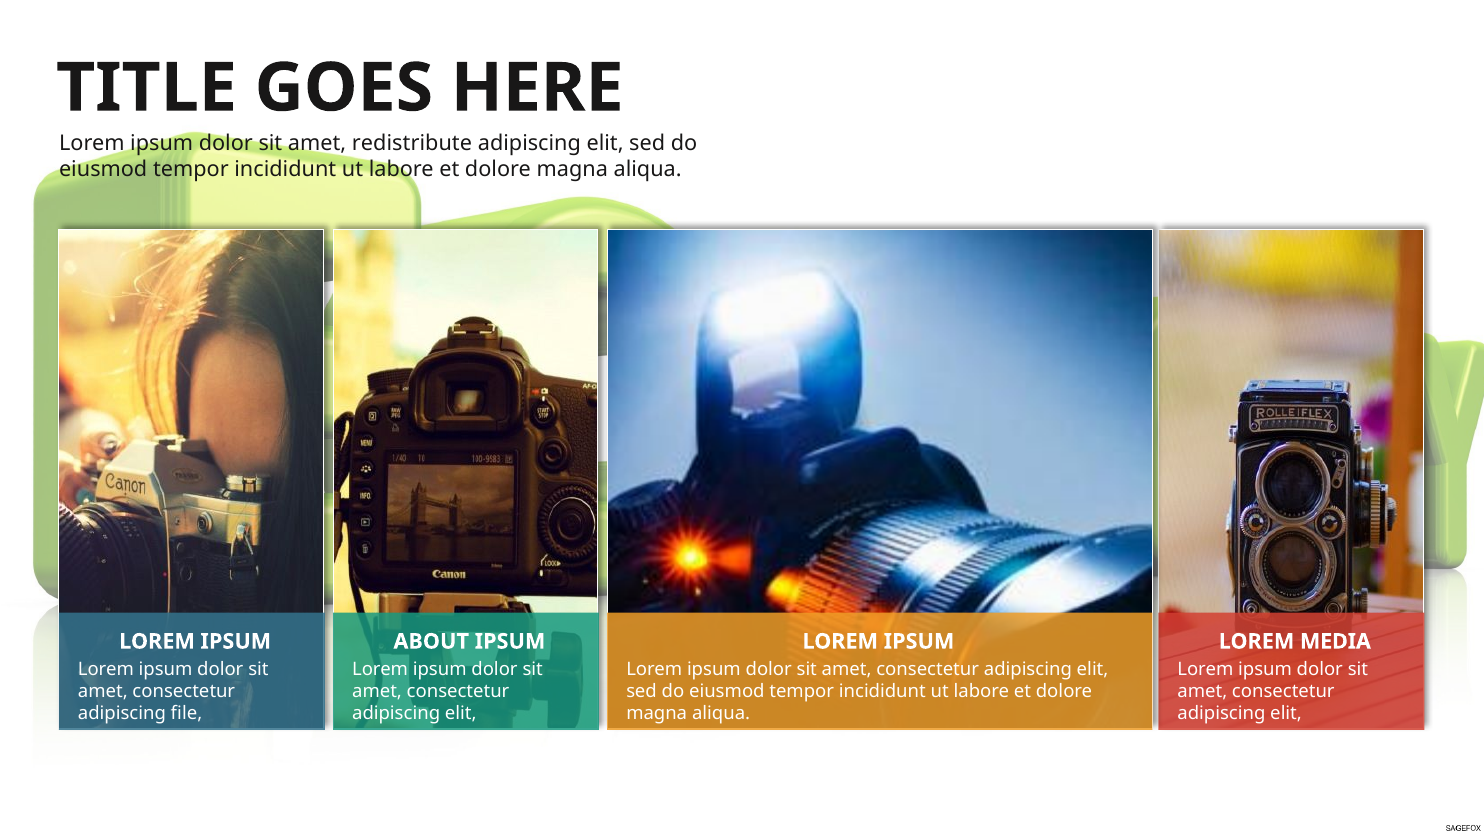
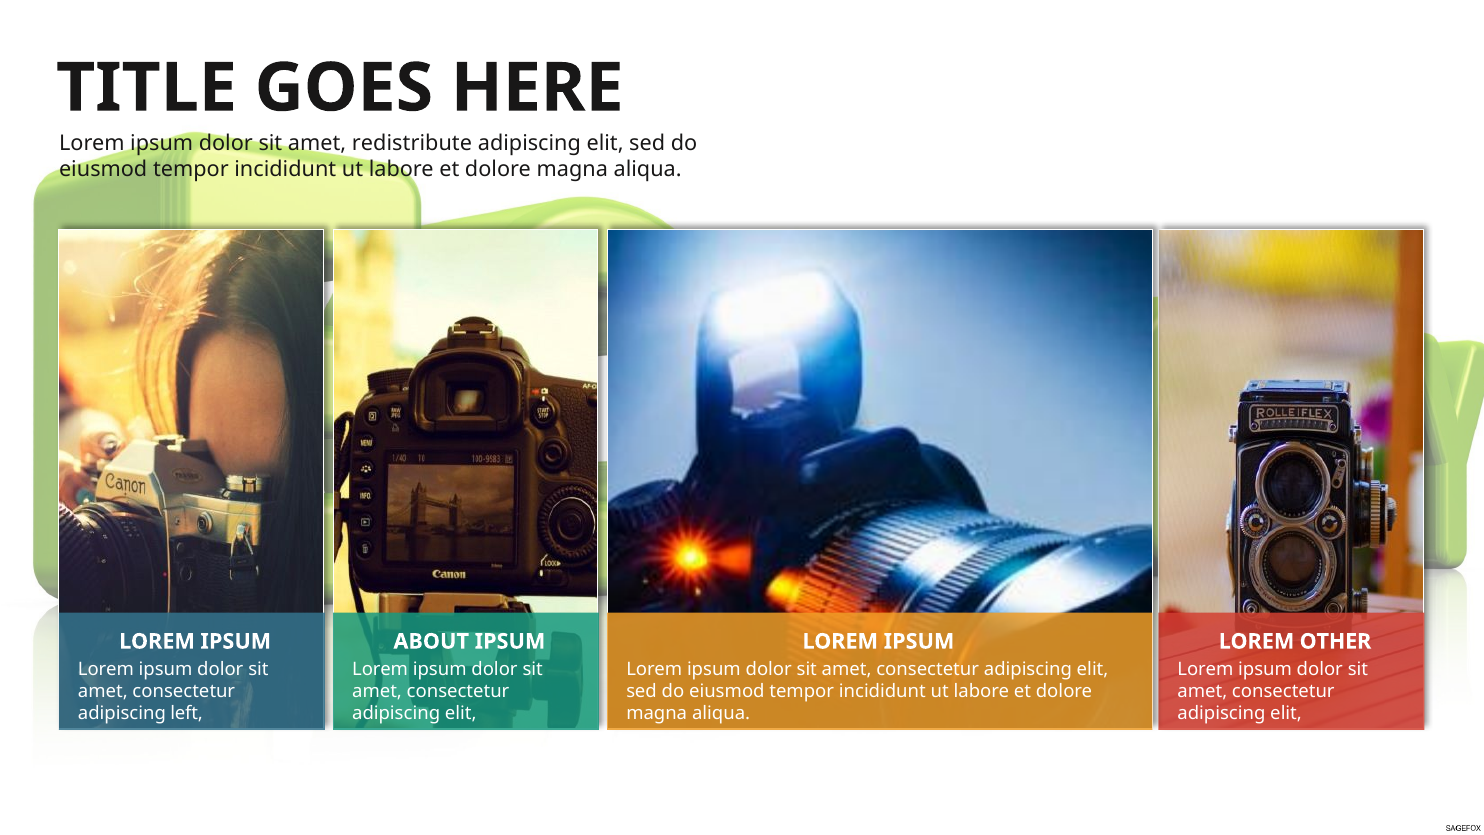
MEDIA: MEDIA -> OTHER (1335, 641)
file: file -> left (187, 713)
